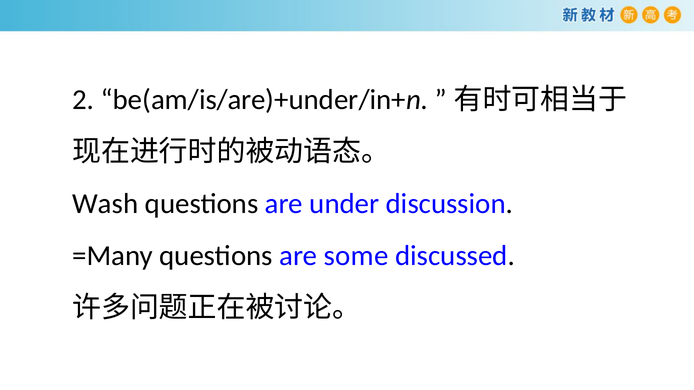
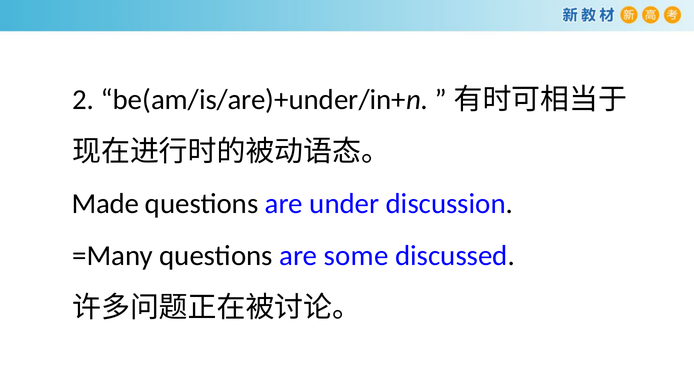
Wash: Wash -> Made (105, 204)
